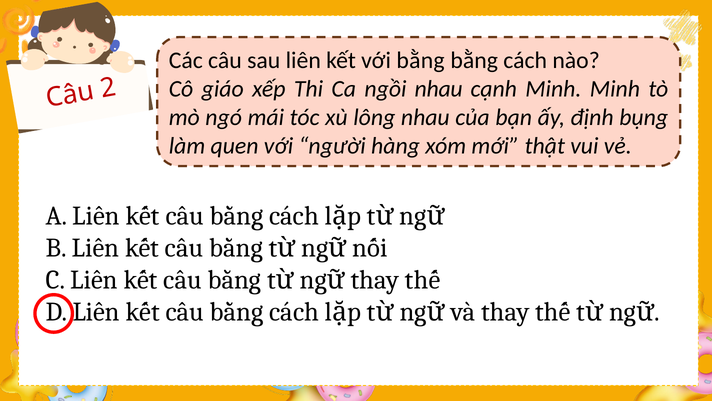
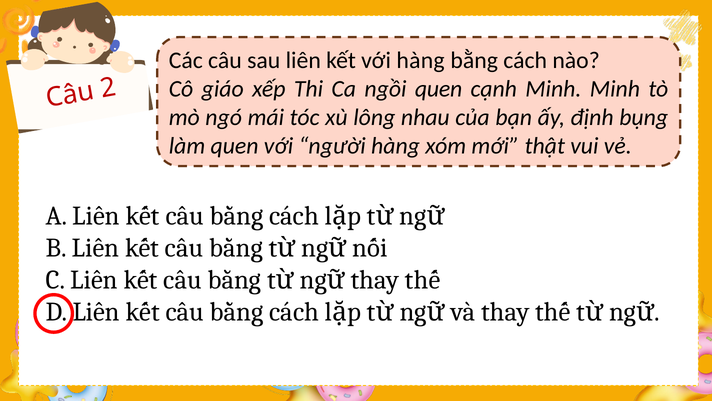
với bằng: bằng -> hàng (421, 60)
ngồi nhau: nhau -> quen (439, 89)
